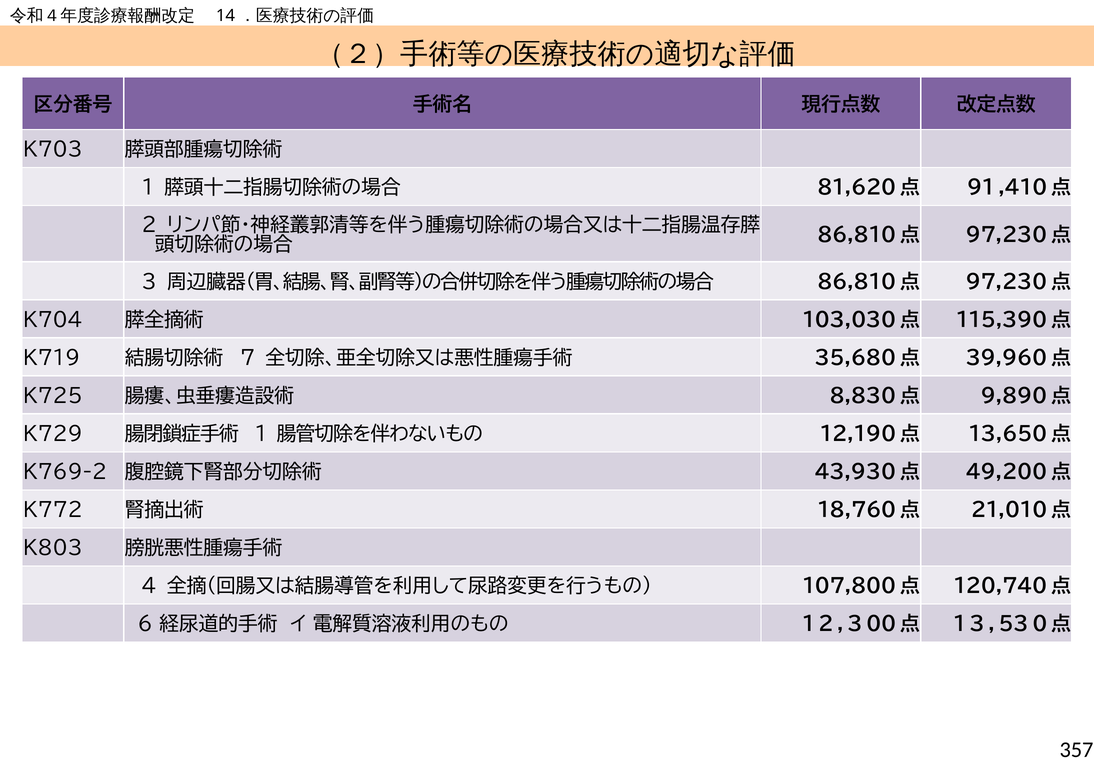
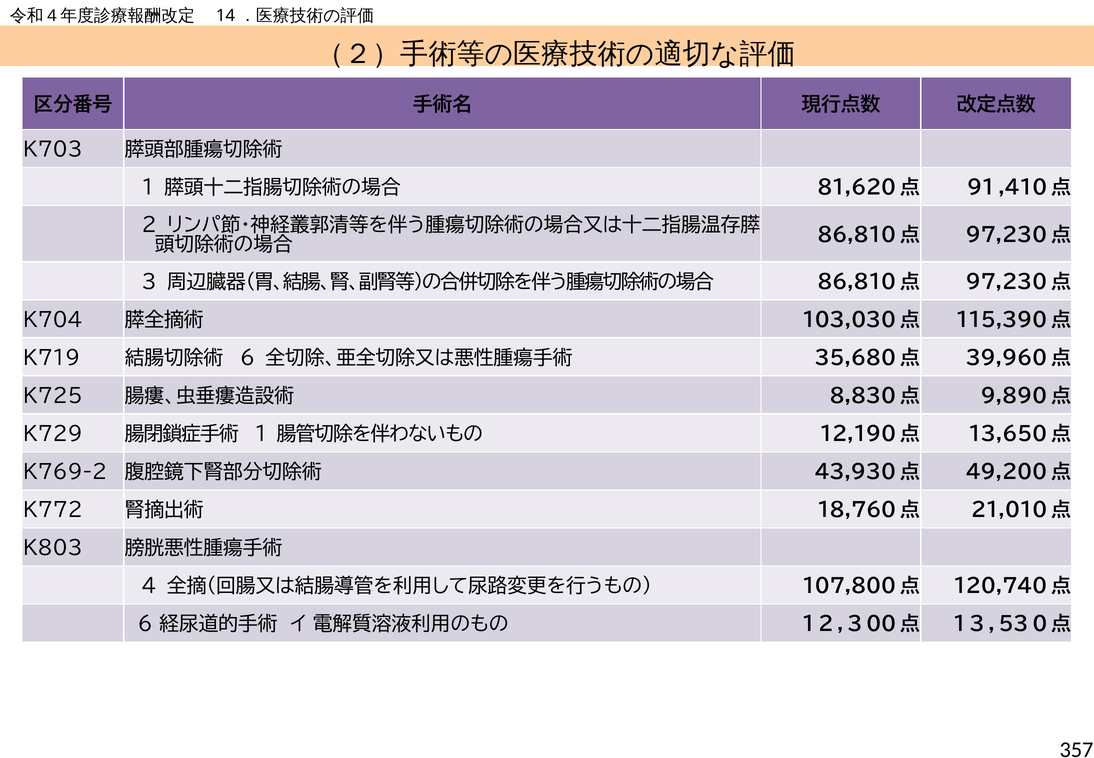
7: 7 -> 6 (248, 358)
